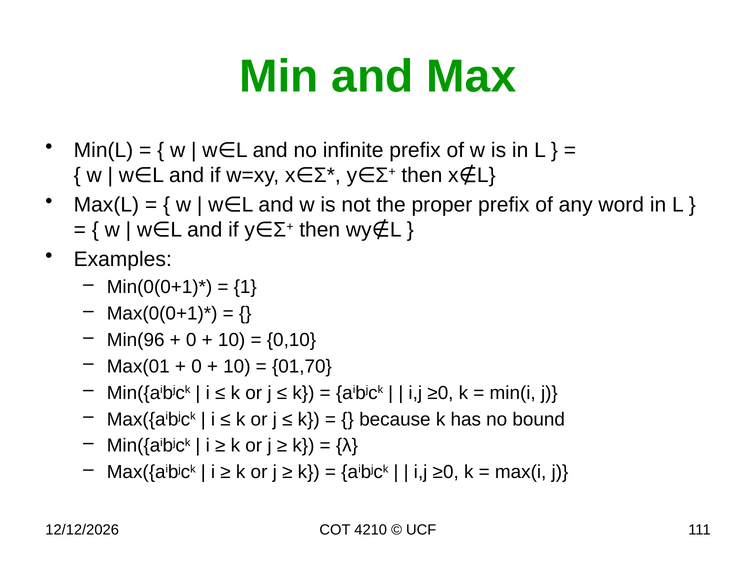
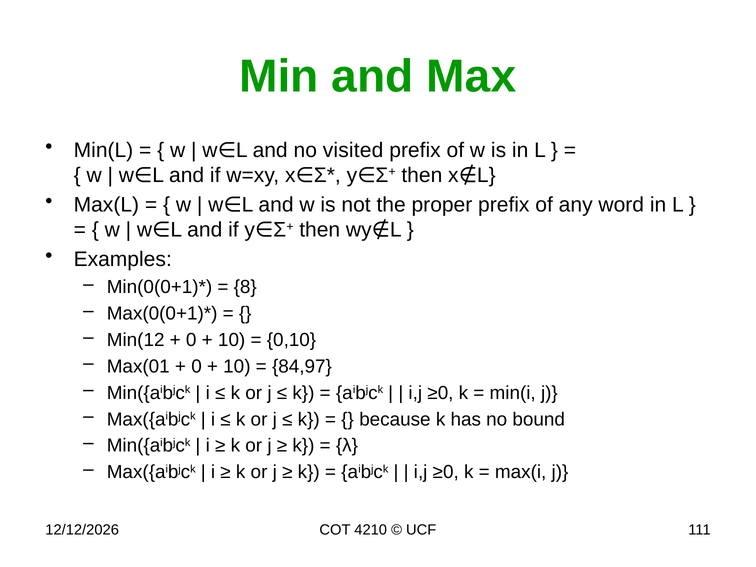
infinite: infinite -> visited (353, 150)
1: 1 -> 8 (245, 287)
Min(96: Min(96 -> Min(12 (136, 340)
01,70: 01,70 -> 84,97 (302, 366)
